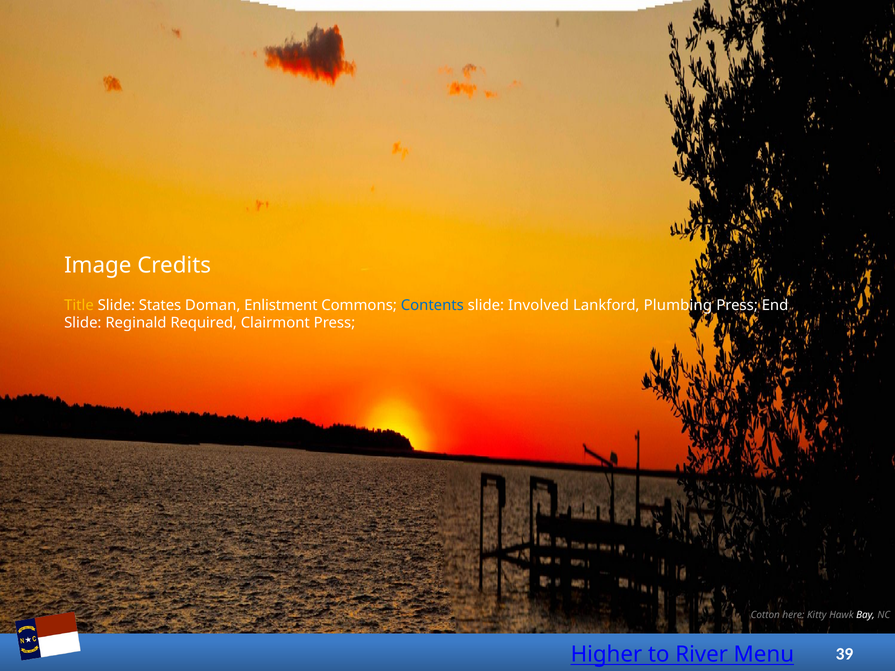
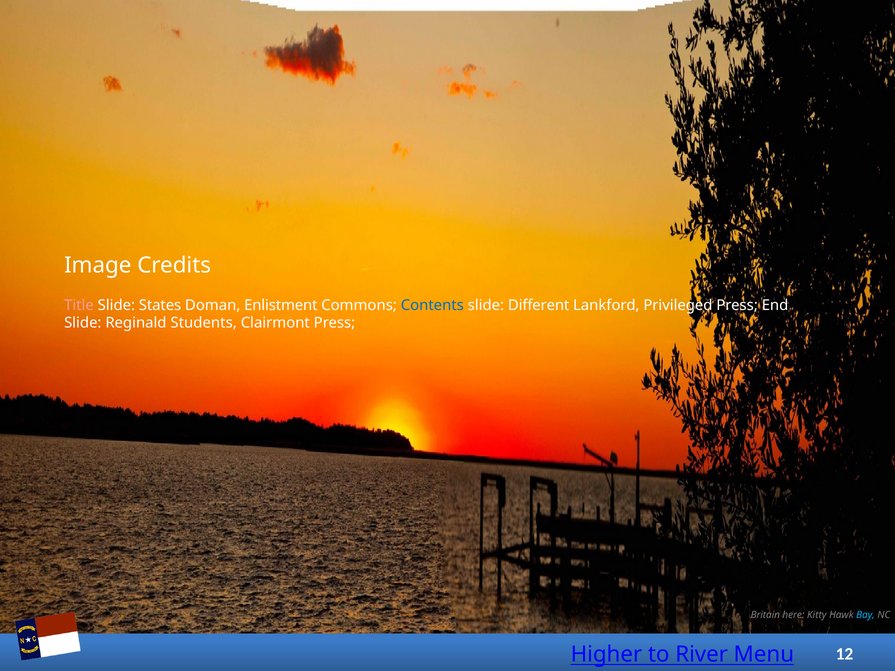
Title colour: yellow -> pink (79, 305)
Involved: Involved -> Different (539, 305)
Plumbing: Plumbing -> Privileged (678, 305)
Required: Required -> Students (204, 323)
Cotton: Cotton -> Britain (765, 615)
Bay colour: white -> light blue (865, 615)
39: 39 -> 12 (844, 654)
